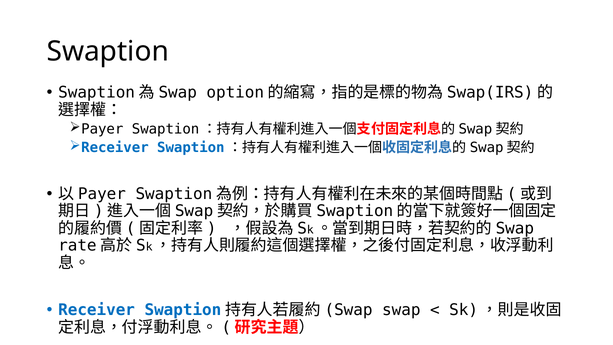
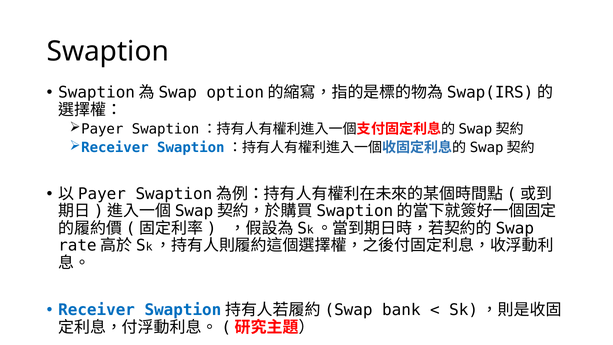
swap: swap -> bank (401, 310)
